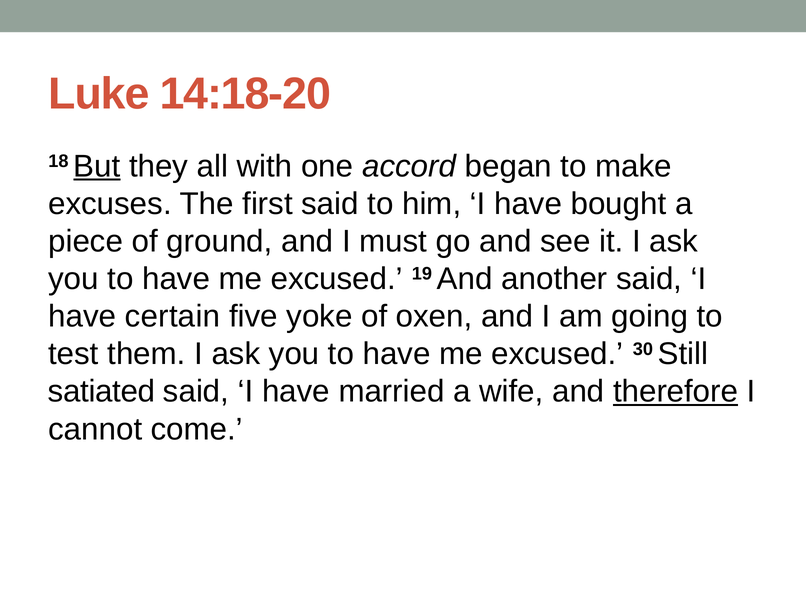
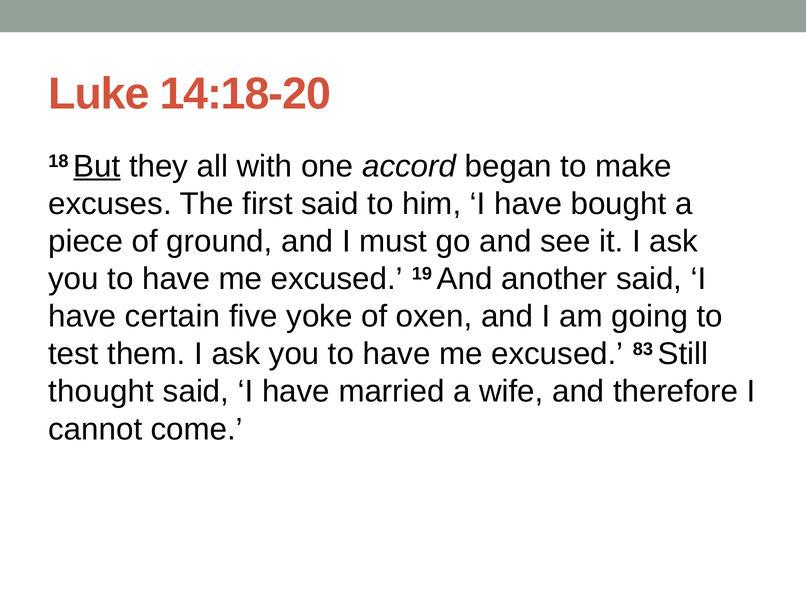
30: 30 -> 83 (643, 349)
satiated: satiated -> thought (101, 391)
therefore underline: present -> none (676, 391)
